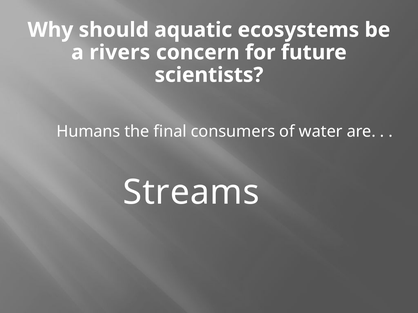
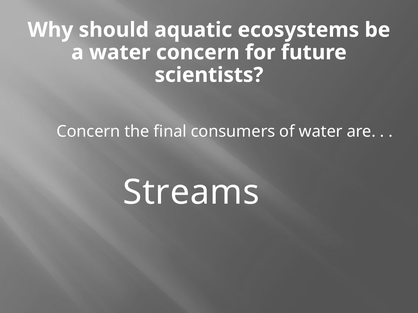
a rivers: rivers -> water (120, 53)
Humans: Humans -> Concern (88, 132)
